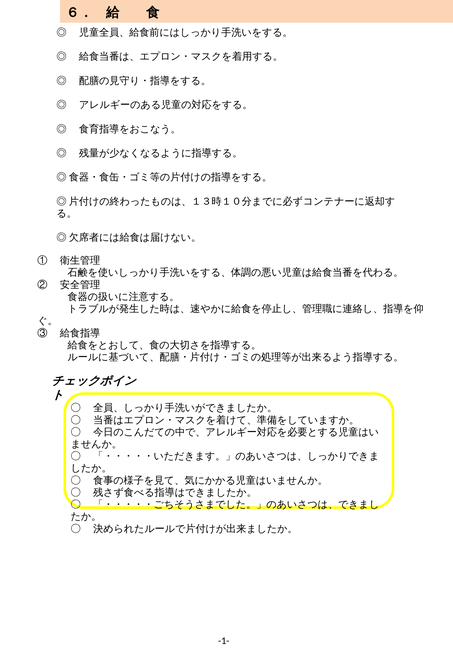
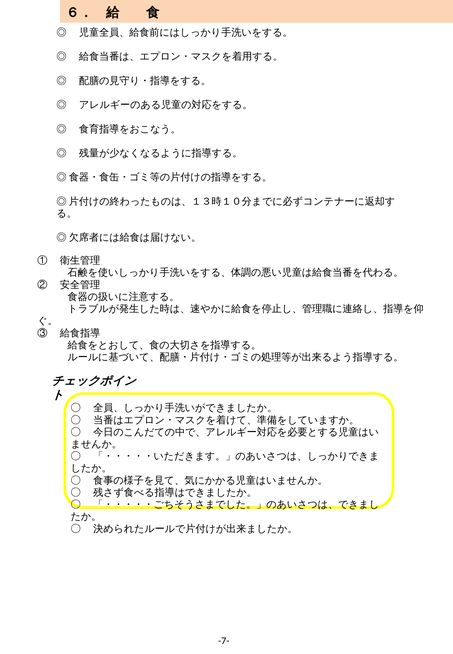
-1-: -1- -> -7- (224, 641)
